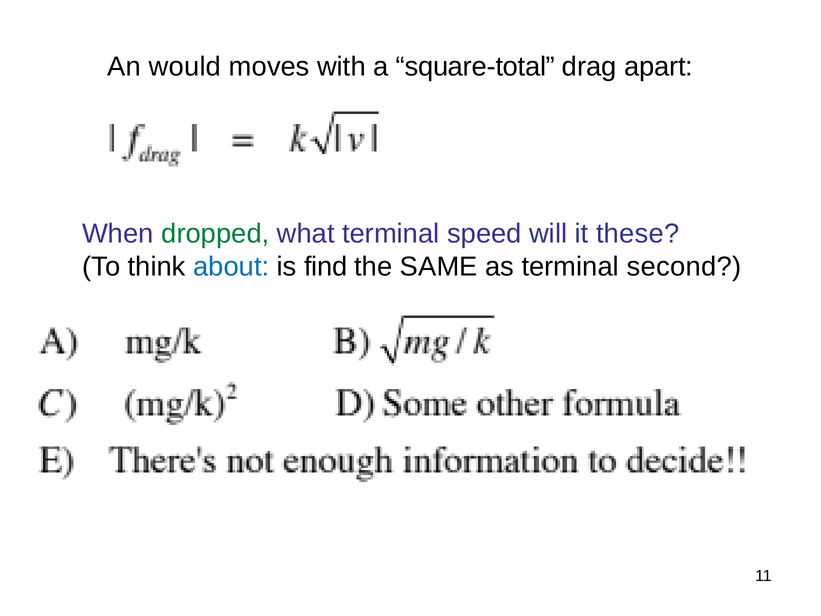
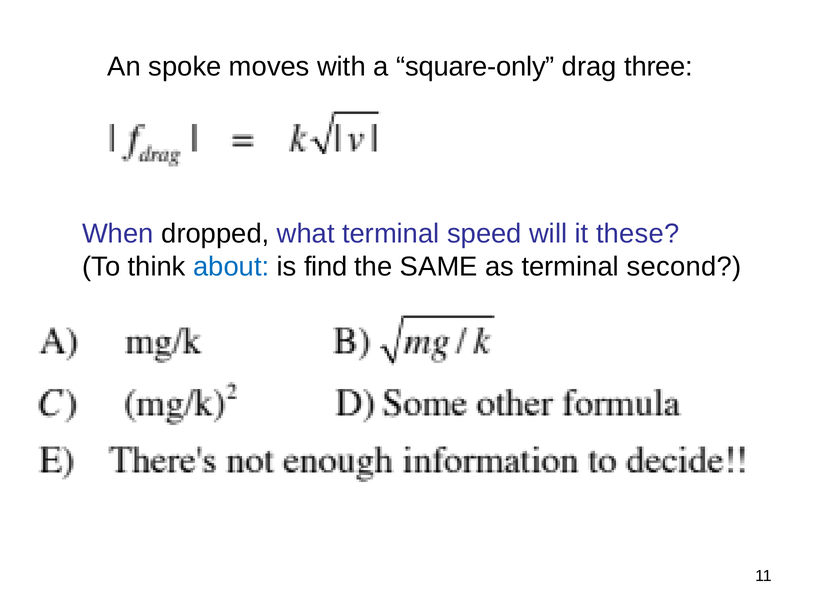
would: would -> spoke (185, 66)
square-total: square-total -> square-only (475, 66)
apart: apart -> three (659, 66)
dropped colour: green -> black (215, 234)
